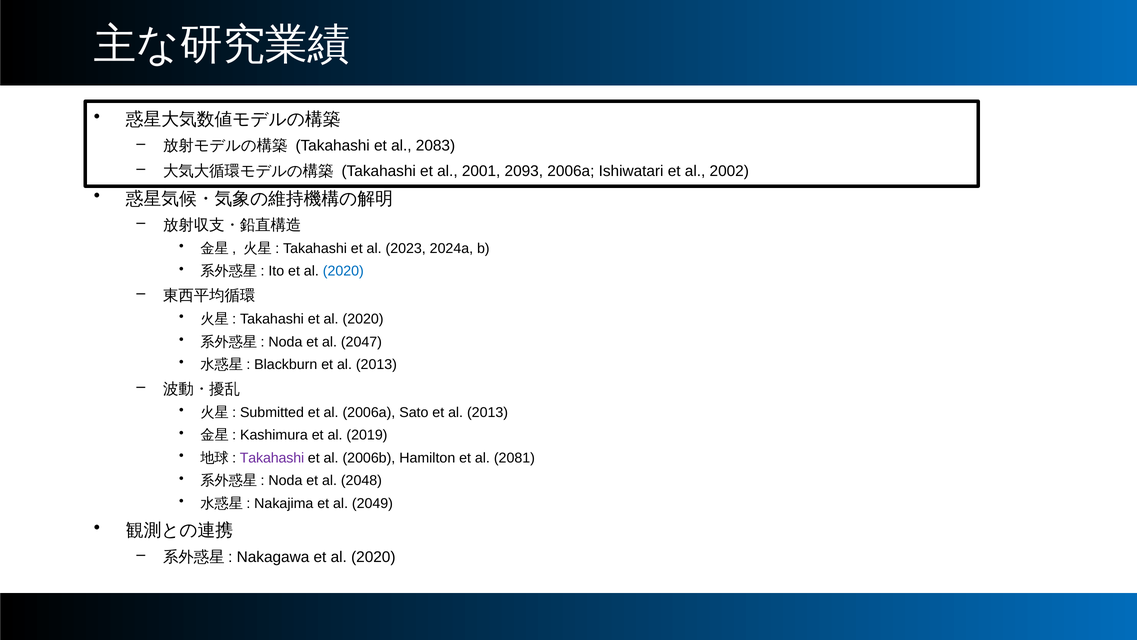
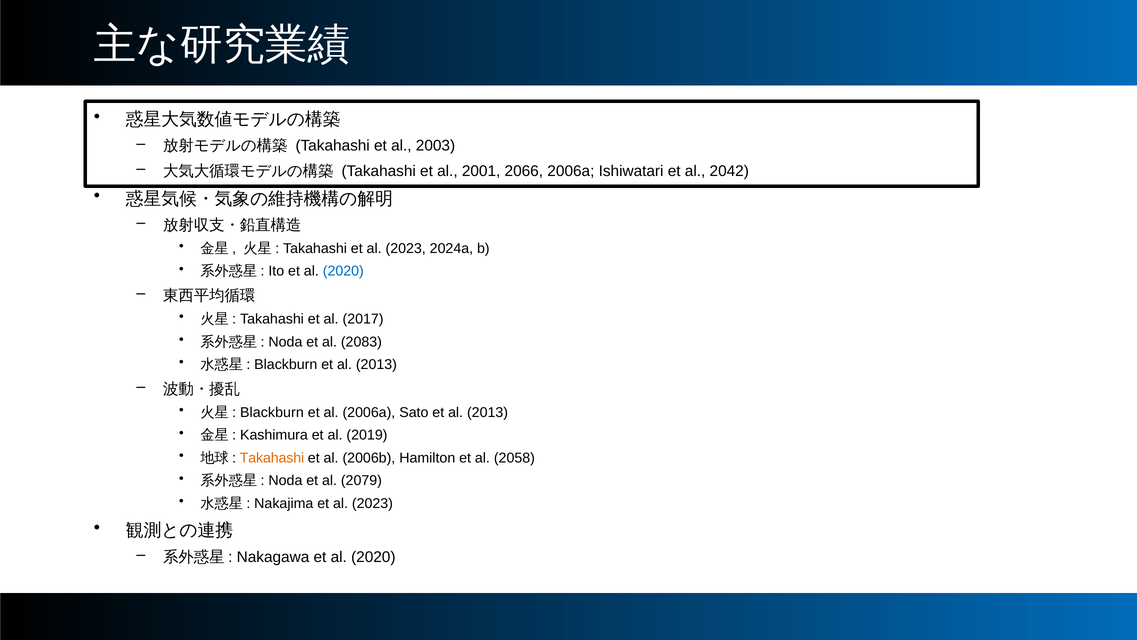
2083: 2083 -> 2003 (436, 146)
2093: 2093 -> 2066 (524, 171)
2002: 2002 -> 2042 (729, 171)
Takahashi et al 2020: 2020 -> 2017 (363, 319)
2047: 2047 -> 2083 (361, 342)
Submitted: Submitted -> Blackburn (272, 412)
Takahashi colour: purple -> orange (272, 458)
2081: 2081 -> 2058 (514, 458)
2048: 2048 -> 2079 (361, 480)
Nakajima et al 2049: 2049 -> 2023 (372, 503)
